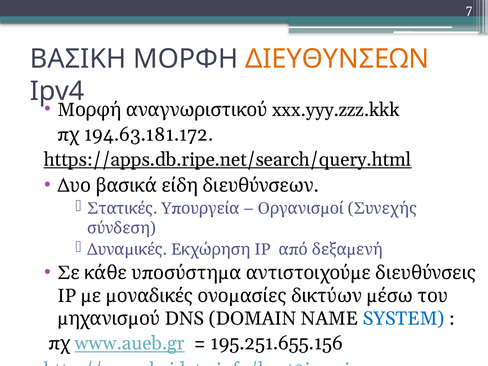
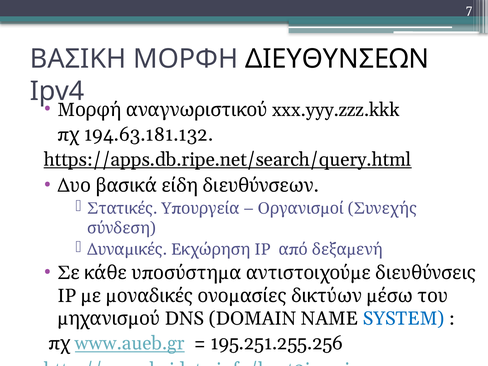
ΔΙΕΥΘΥΝΣΕΩΝ colour: orange -> black (337, 59)
194.63.181.172: 194.63.181.172 -> 194.63.181.132 (146, 135)
195.251.655.156: 195.251.655.156 -> 195.251.255.256 (277, 343)
